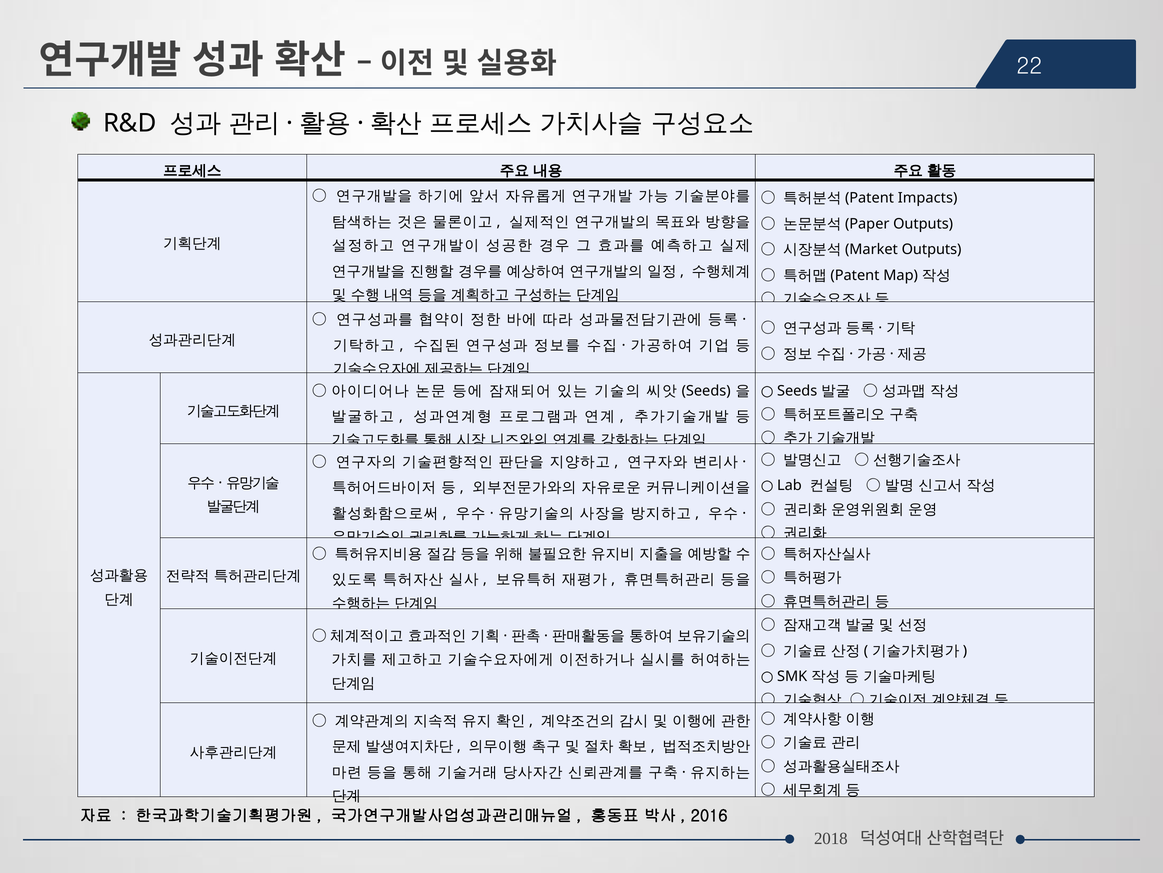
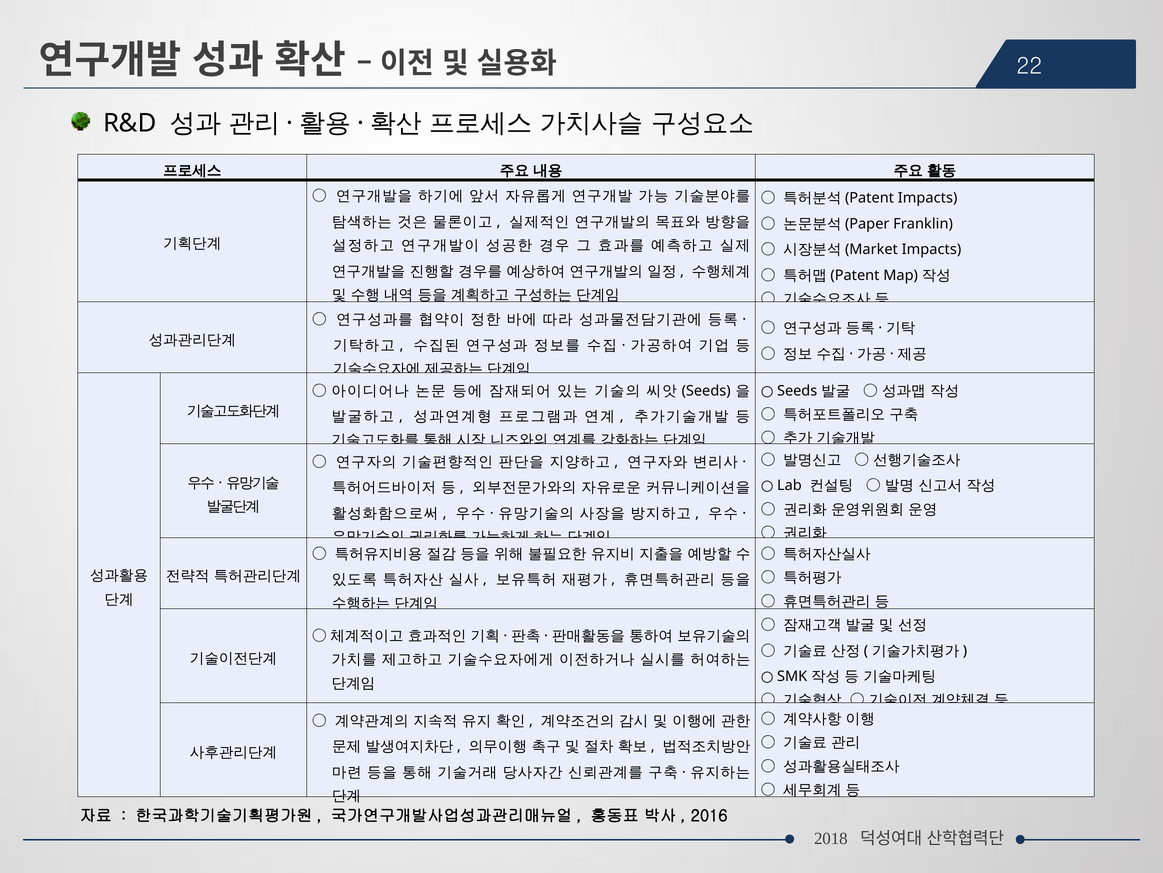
Outputs: Outputs -> Franklin (923, 224)
Outputs: Outputs -> Impacts (932, 249)
